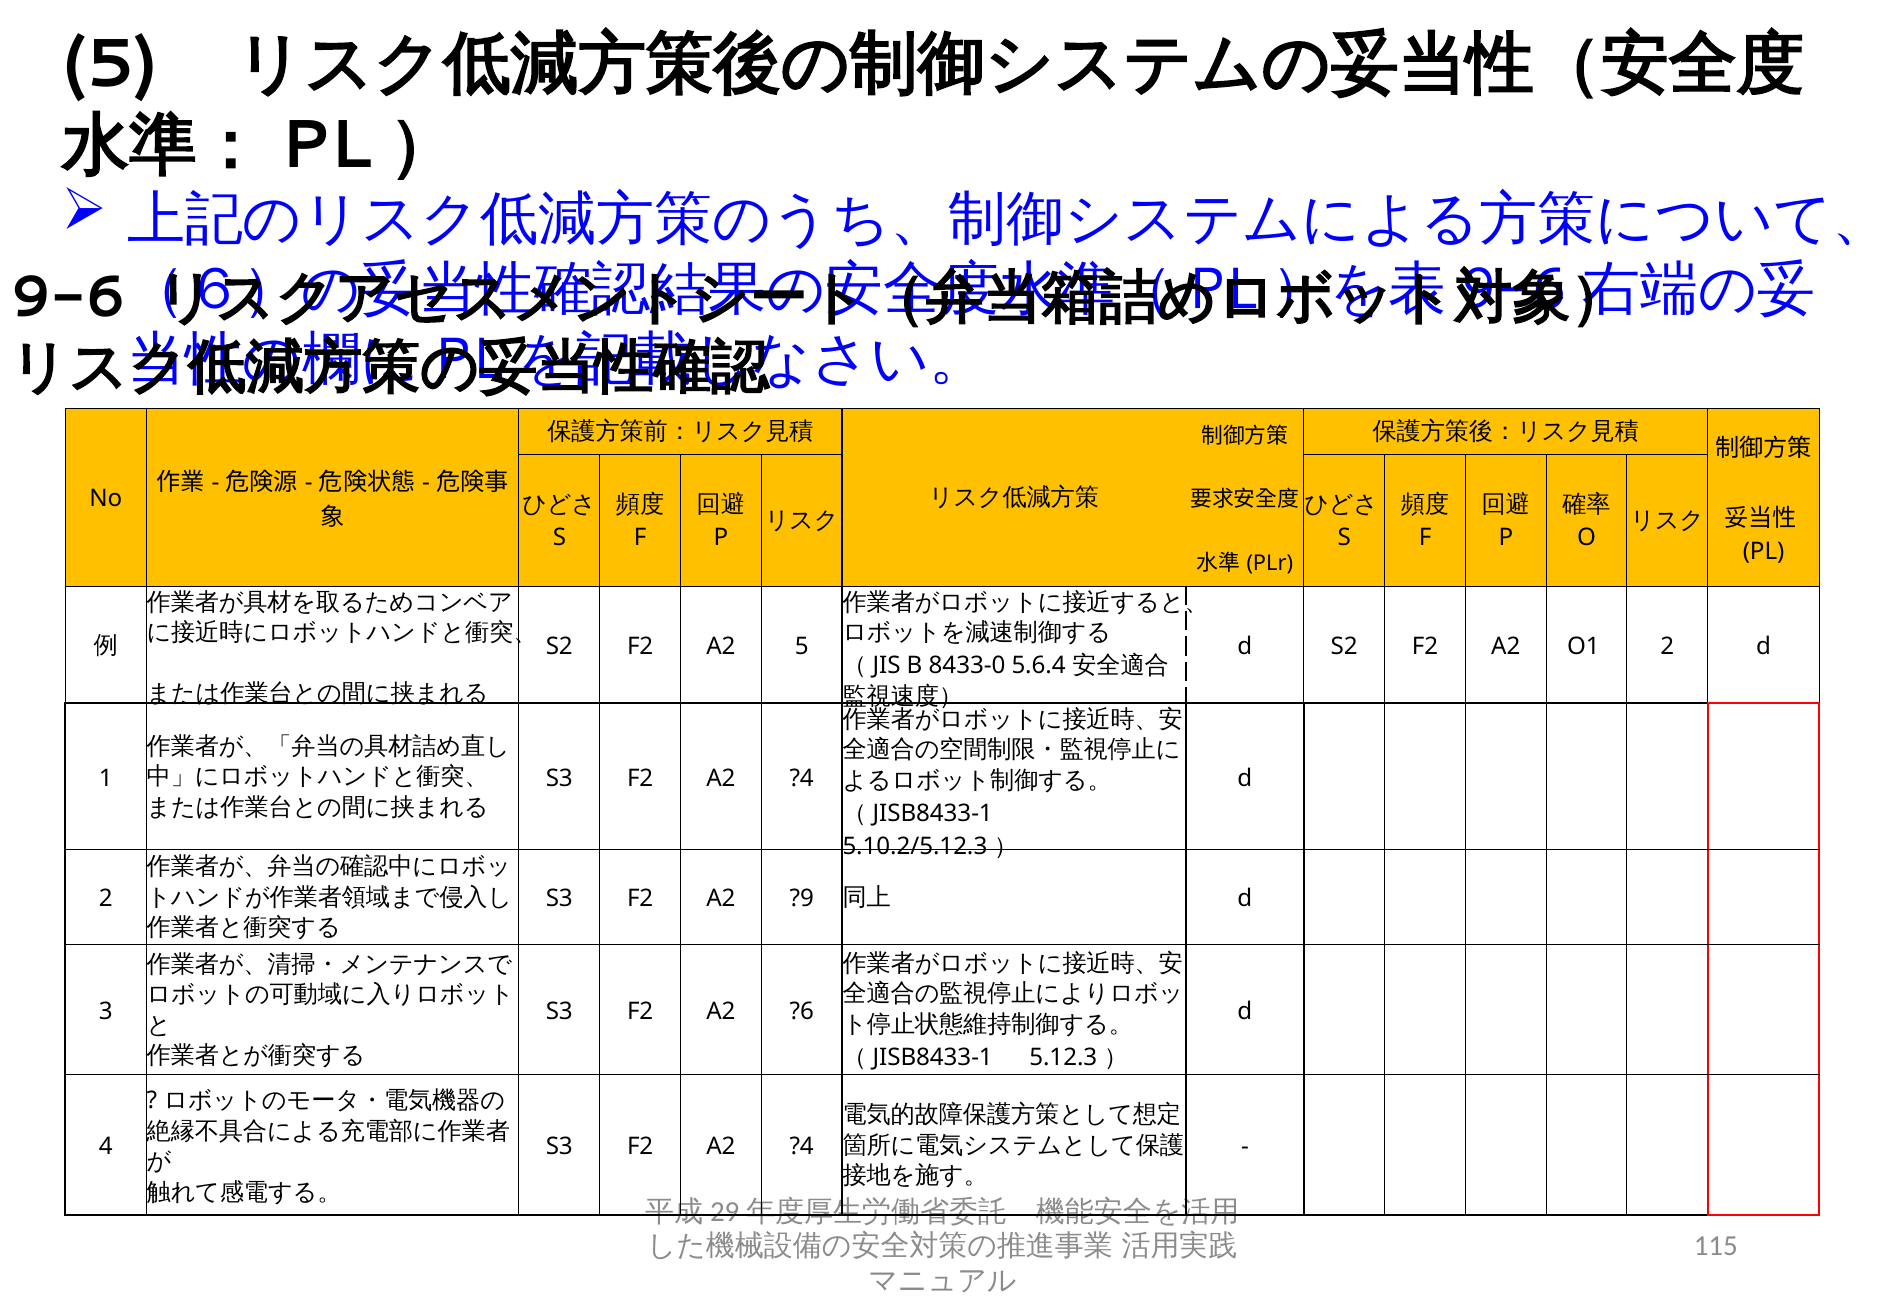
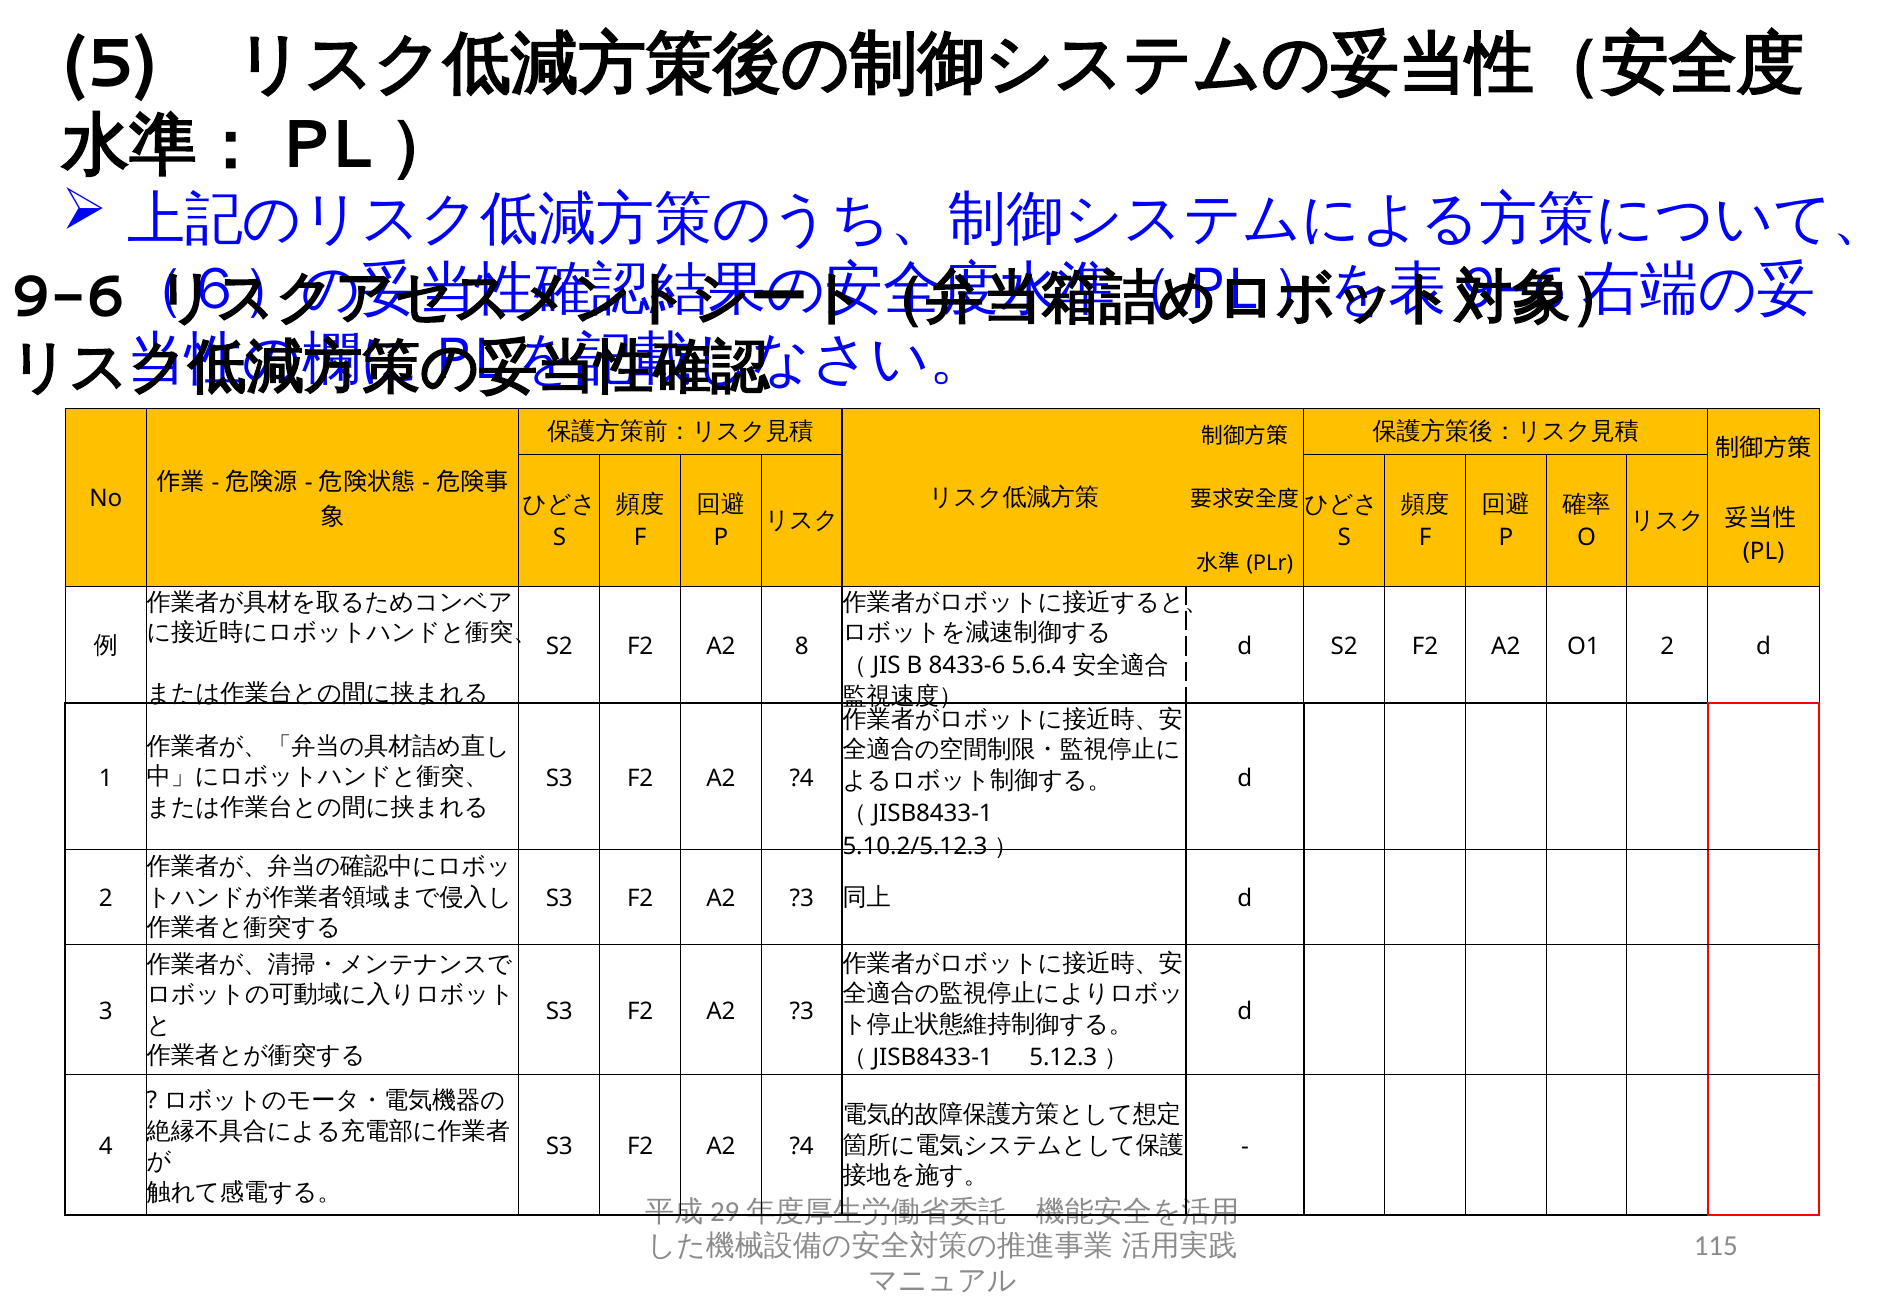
A2 5: 5 -> 8 (802, 646)
8433-0: 8433-0 -> 8433-6 (967, 666)
?9: ?9 -> ?3 (802, 899)
?6: ?6 -> ?3 (802, 1012)
